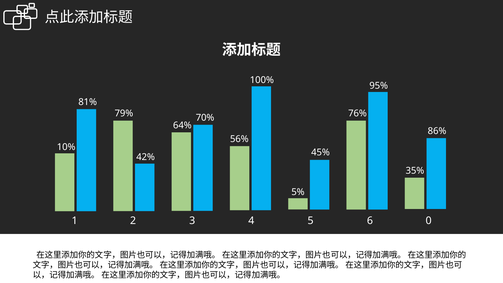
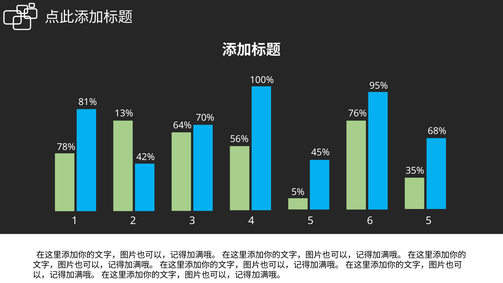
79%: 79% -> 13% (124, 113)
86%: 86% -> 68% (437, 131)
10%: 10% -> 78% (66, 147)
6 0: 0 -> 5 (429, 221)
